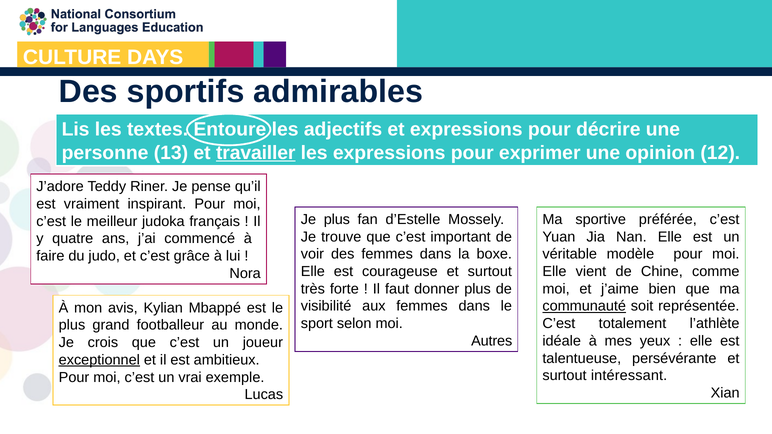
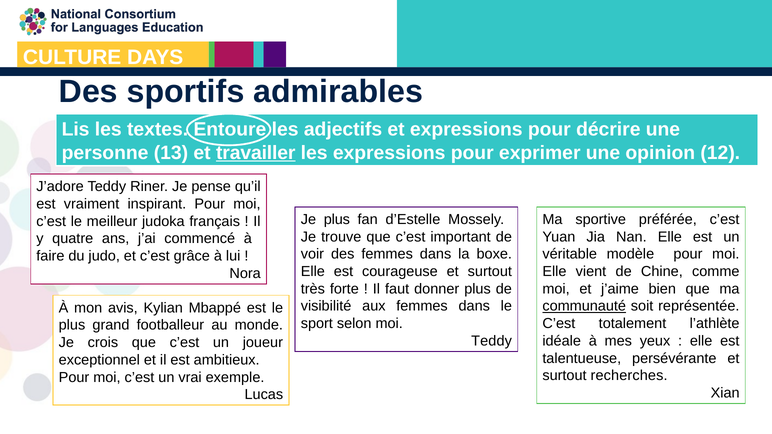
Autres: Autres -> Teddy (492, 341)
exceptionnel underline: present -> none (99, 360)
intéressant: intéressant -> recherches (629, 376)
